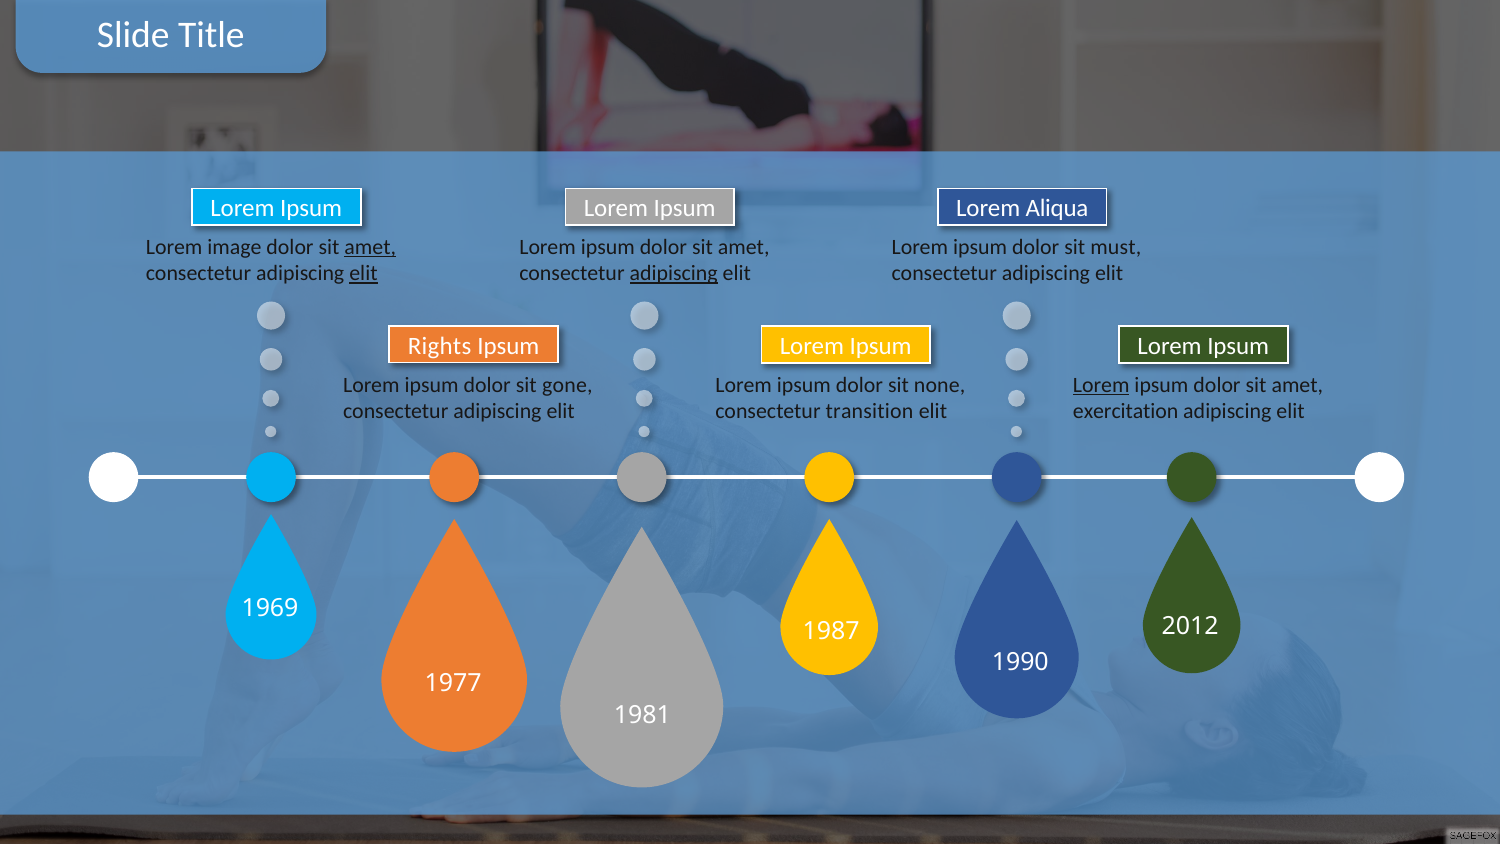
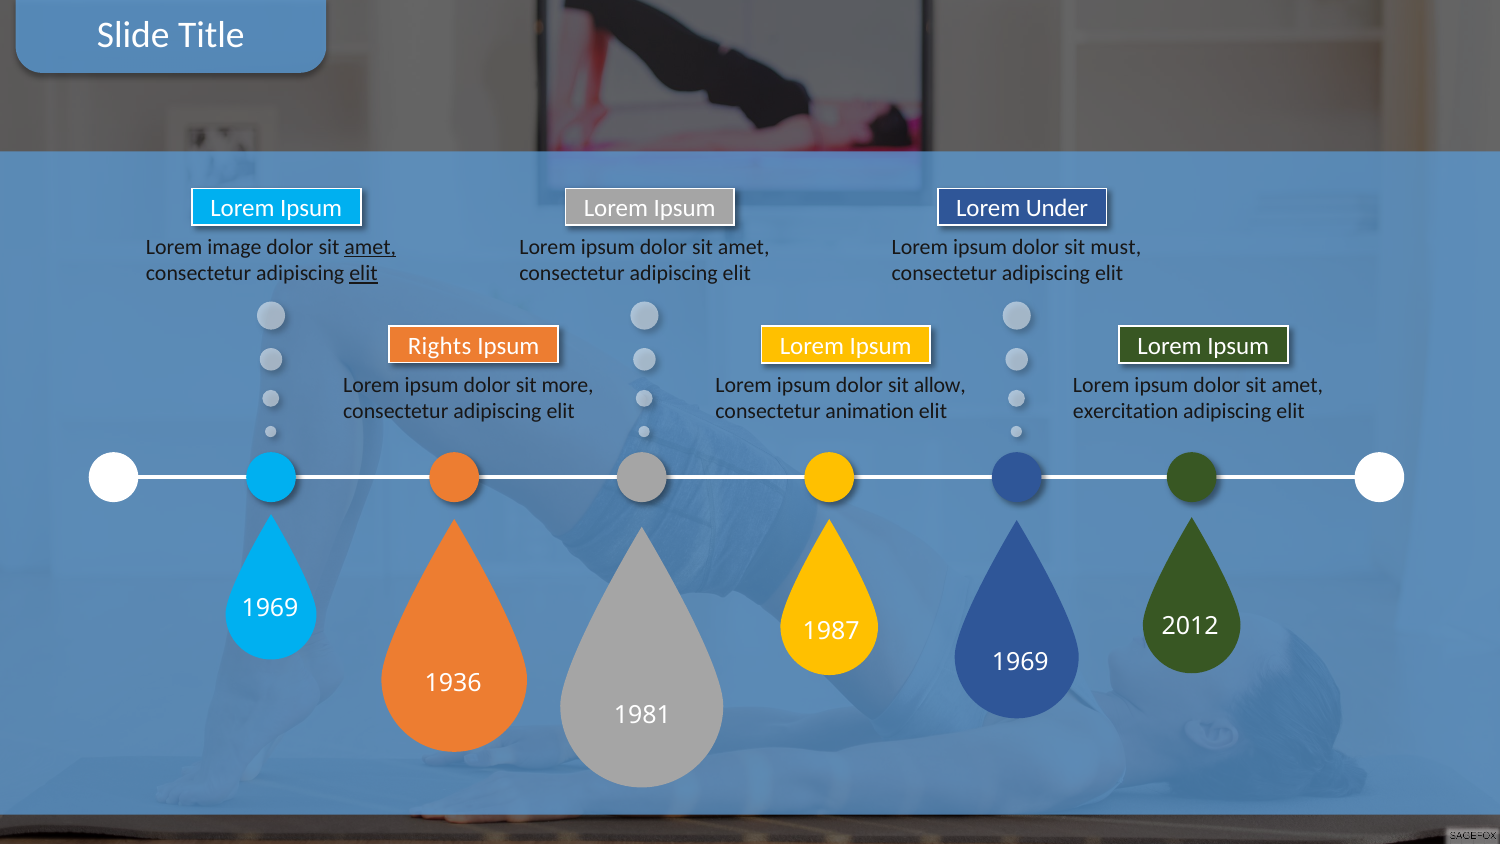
Aliqua: Aliqua -> Under (1057, 208)
adipiscing underline: present -> none (674, 273)
gone: gone -> more (568, 385)
none: none -> allow (940, 385)
Lorem underline: present -> none (1101, 385)
transition: transition -> animation (870, 411)
1990: 1990 -> 1969 (1020, 662)
1977: 1977 -> 1936 (453, 683)
